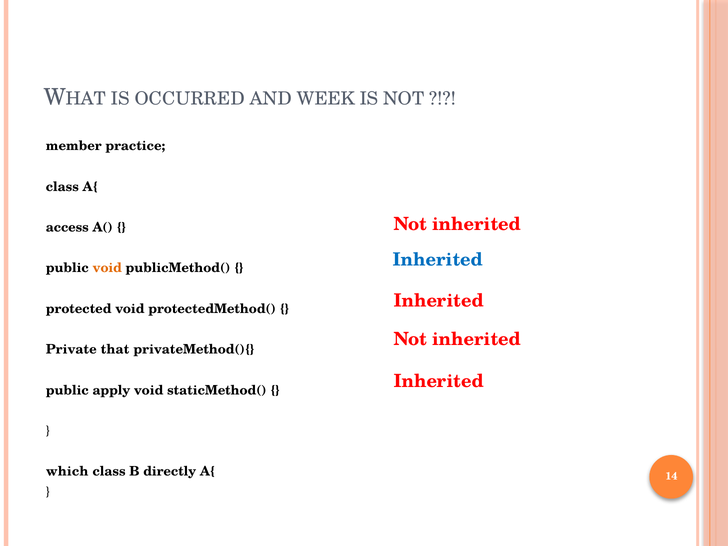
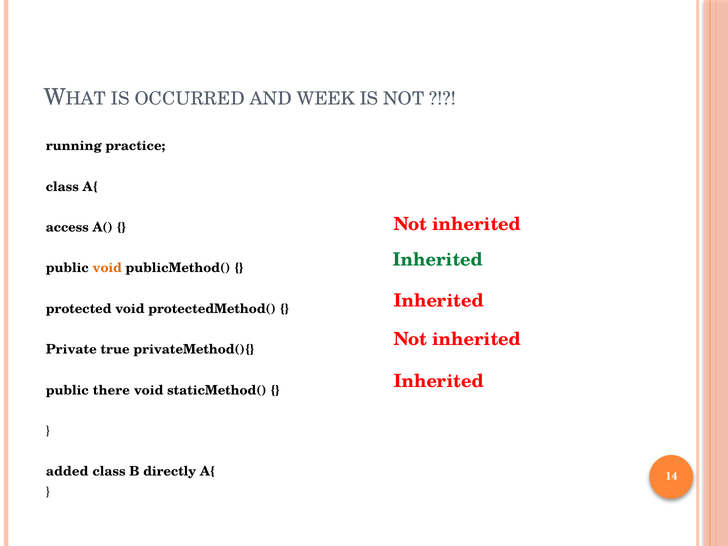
member: member -> running (74, 146)
Inherited colour: blue -> green (438, 260)
that: that -> true (115, 349)
apply: apply -> there (111, 390)
which: which -> added (67, 472)
